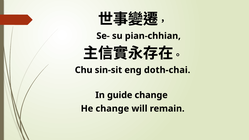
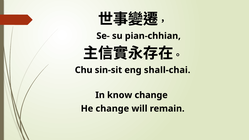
doth-chai: doth-chai -> shall-chai (167, 70)
guide: guide -> know (120, 95)
